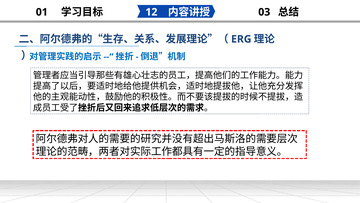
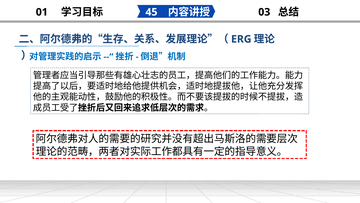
12: 12 -> 45 (151, 12)
